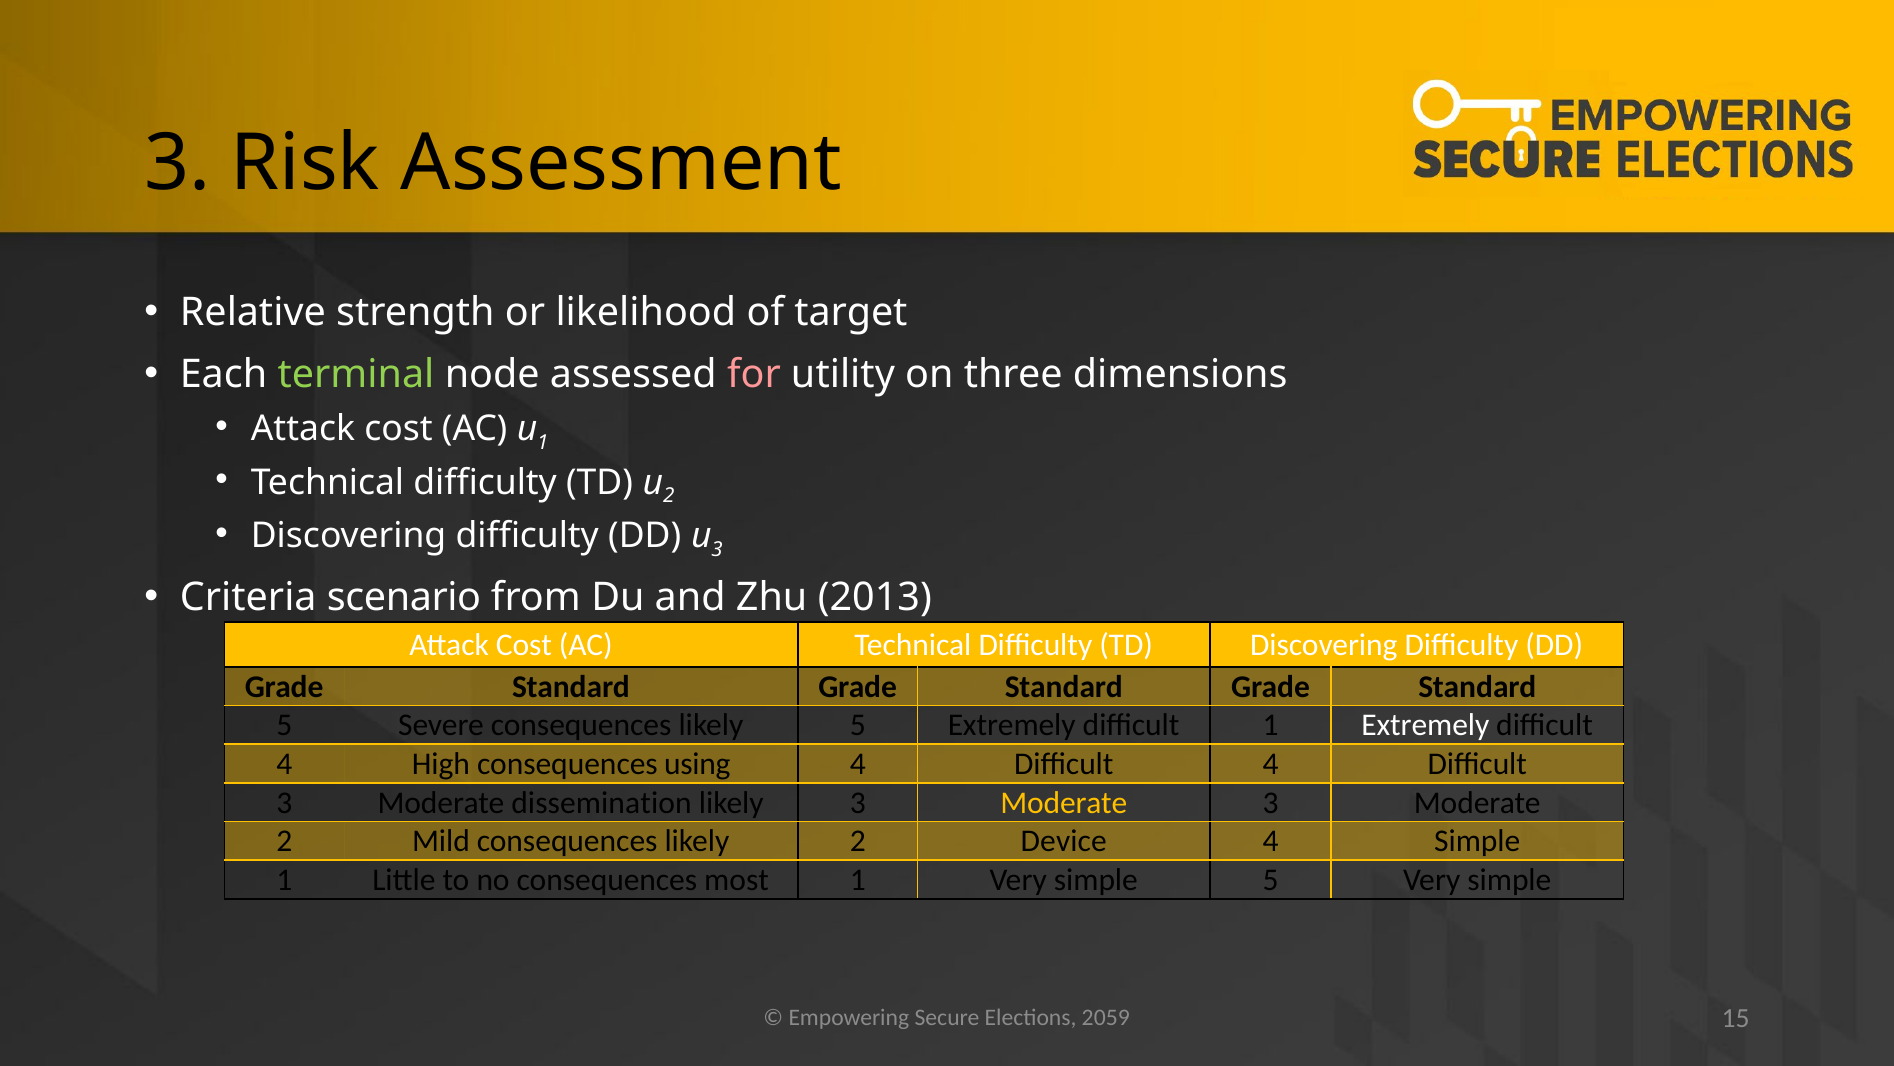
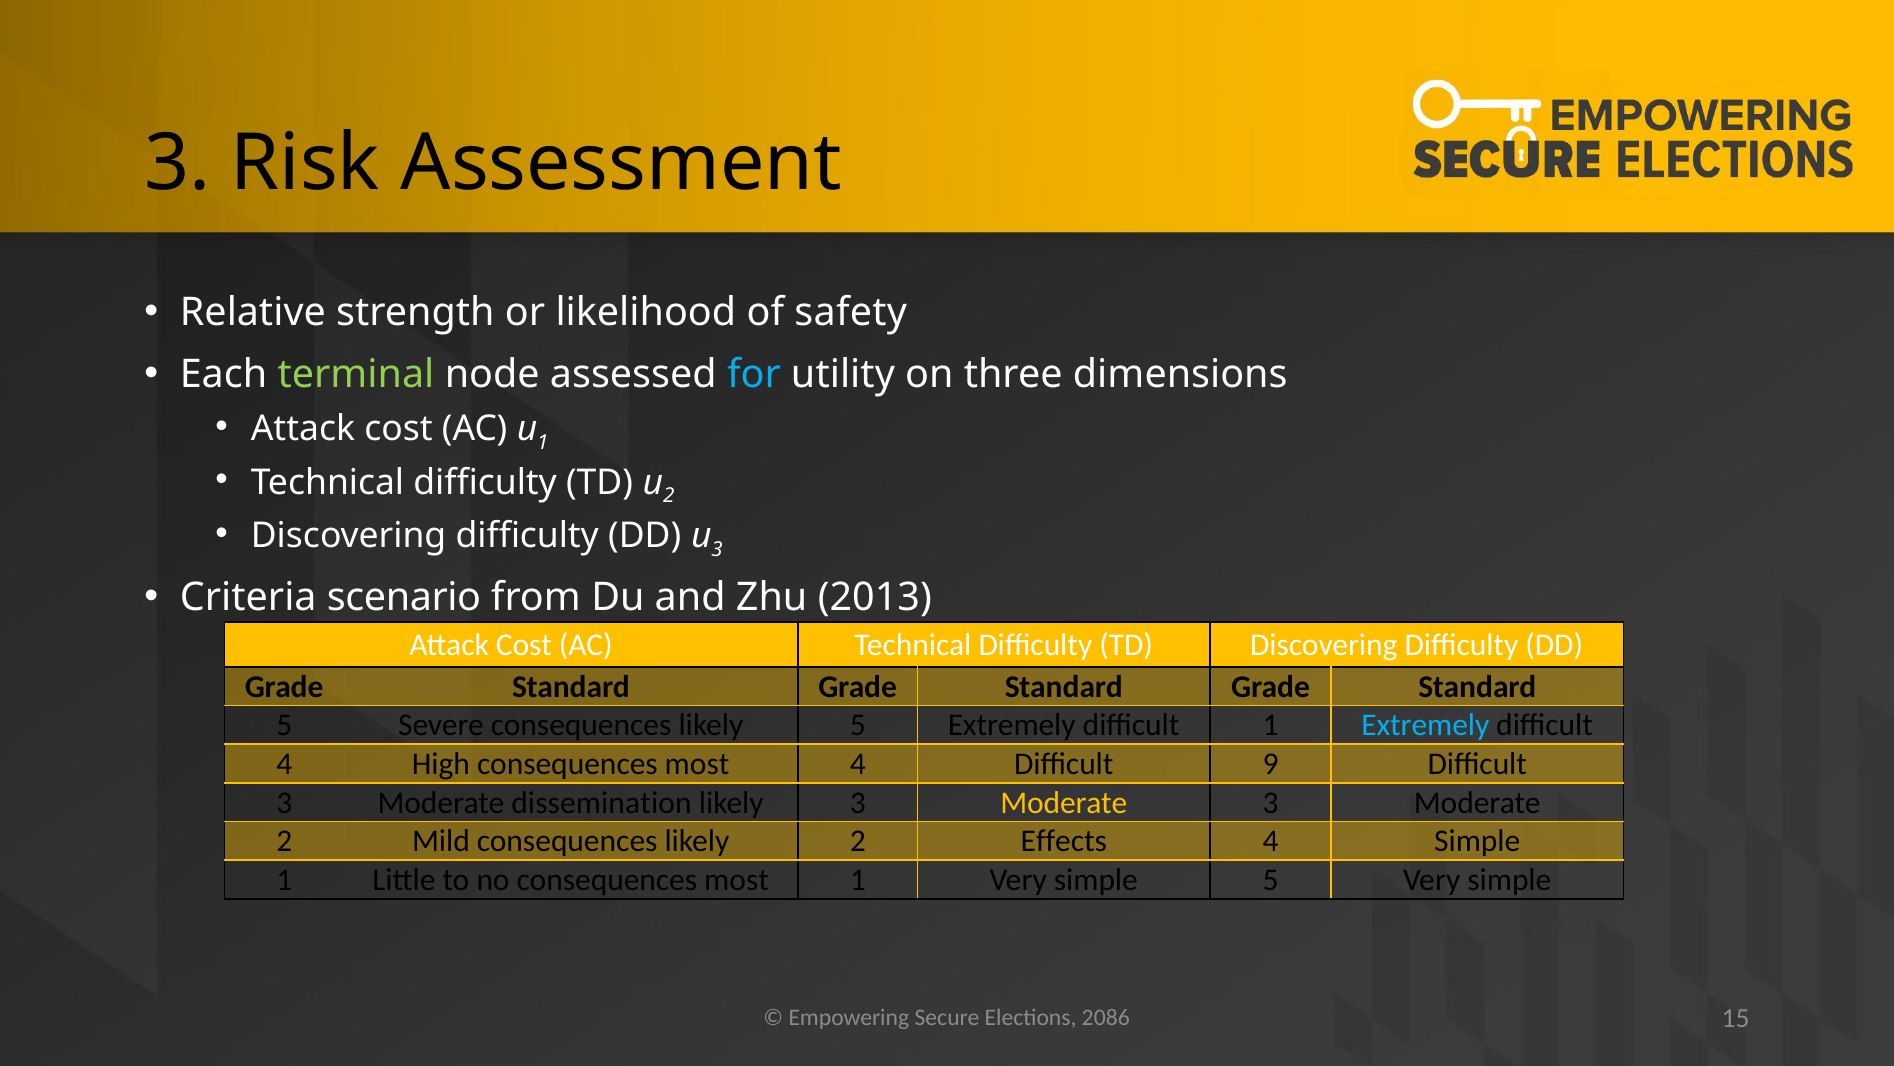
target: target -> safety (851, 312)
for colour: pink -> light blue (754, 374)
Extremely colour: white -> light blue (1425, 725)
High consequences using: using -> most (697, 764)
4 Difficult 4: 4 -> 9 (1271, 764)
Device: Device -> Effects (1064, 841)
2059: 2059 -> 2086 (1106, 1017)
